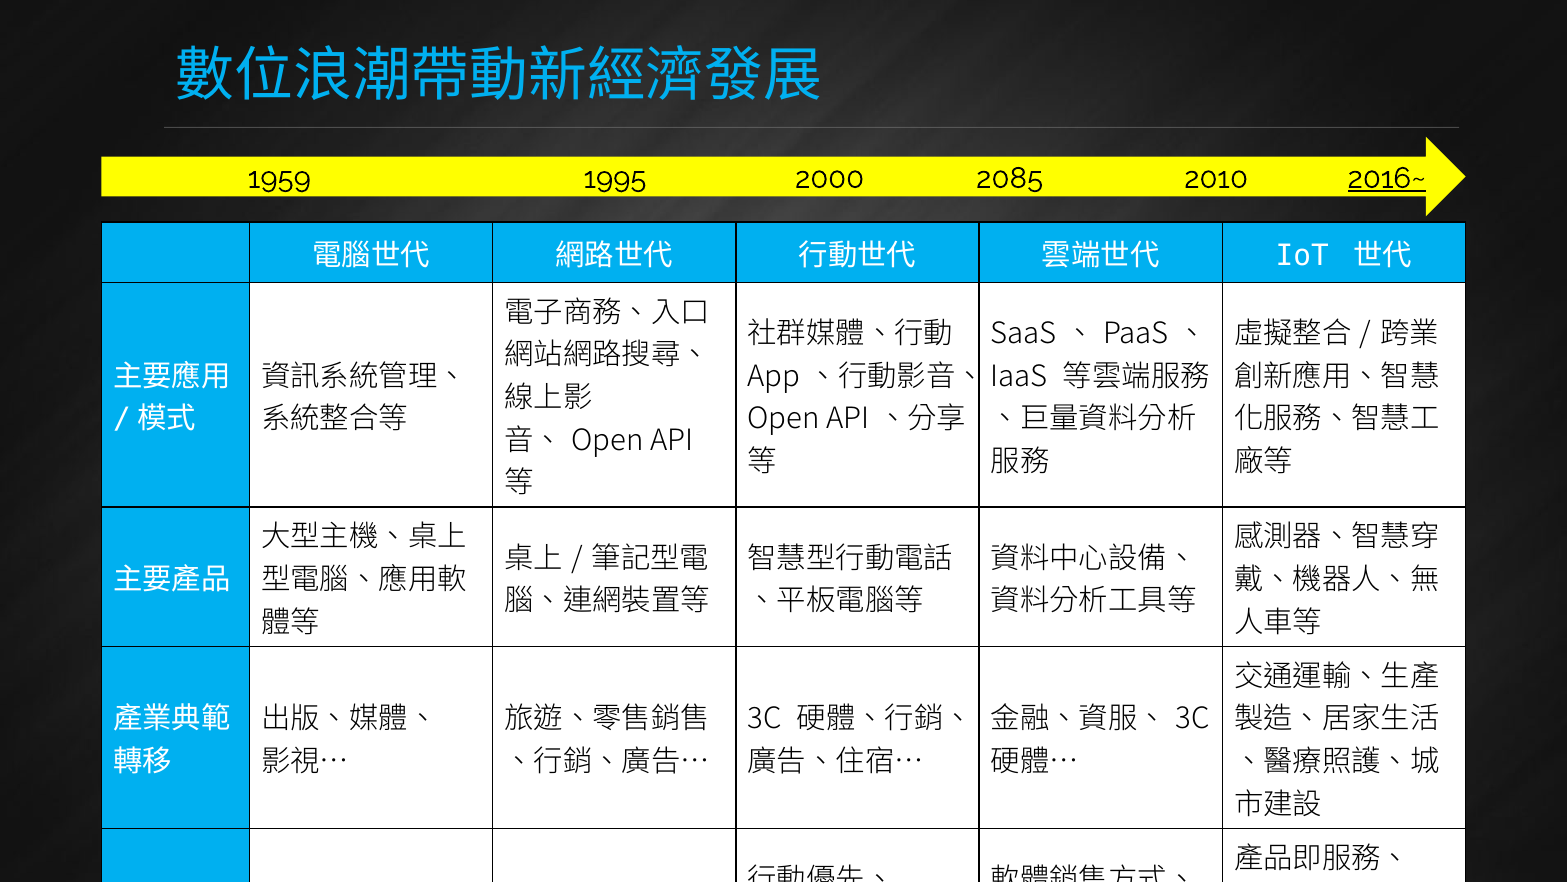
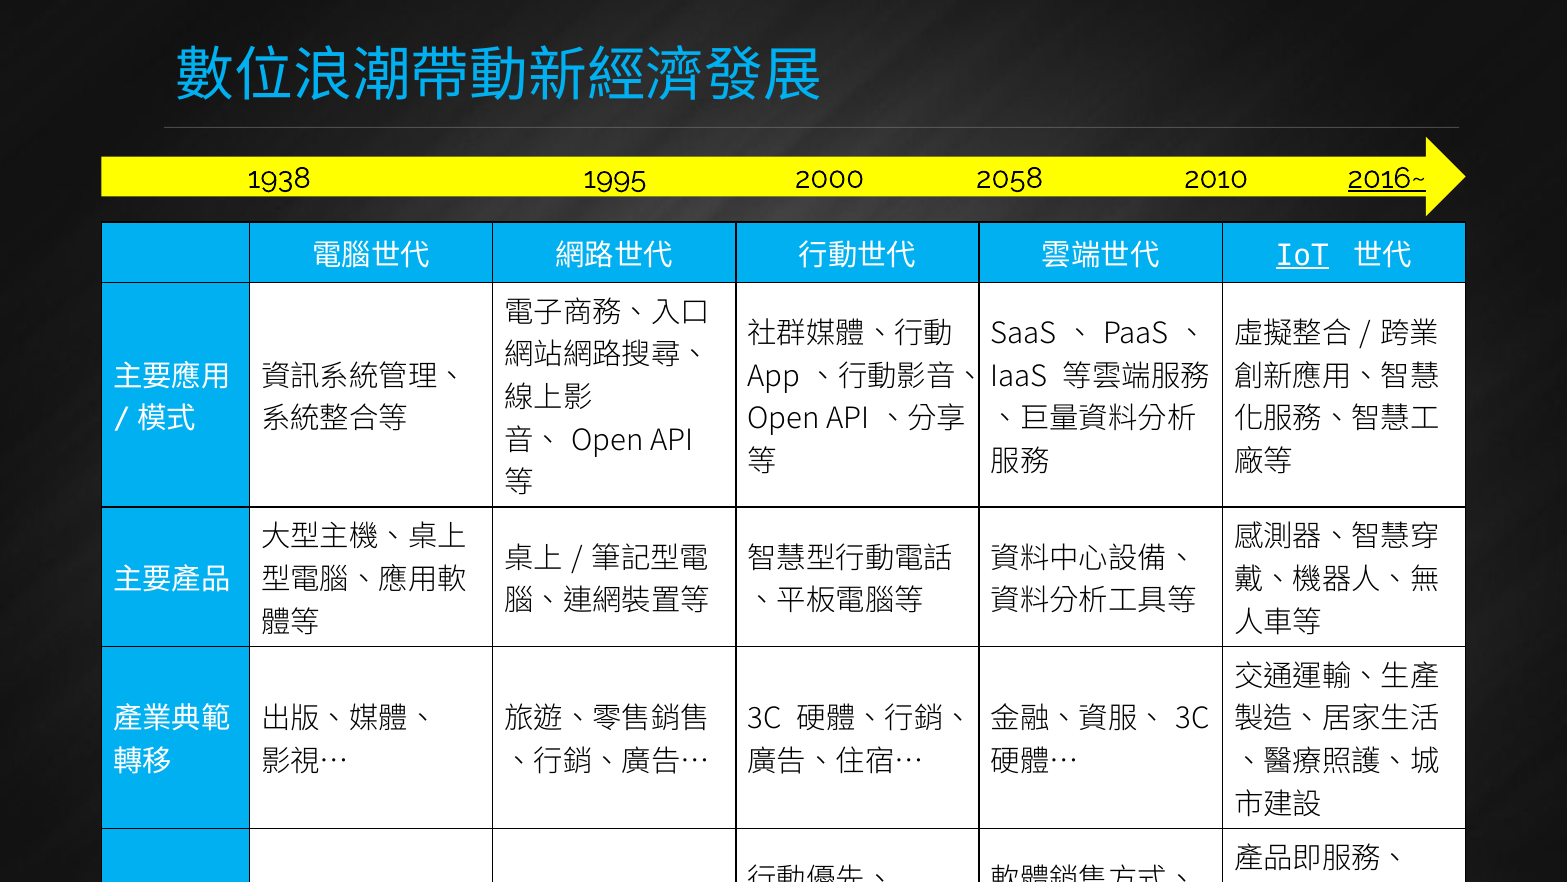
1959: 1959 -> 1938 (279, 178)
2085: 2085 -> 2058 (1010, 178)
IoT underline: none -> present (1302, 255)
